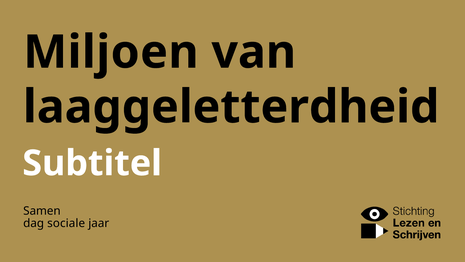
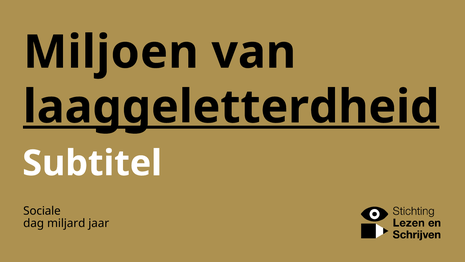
laaggeletterdheid underline: none -> present (231, 107)
Samen: Samen -> Sociale (42, 211)
sociale: sociale -> miljard (66, 223)
